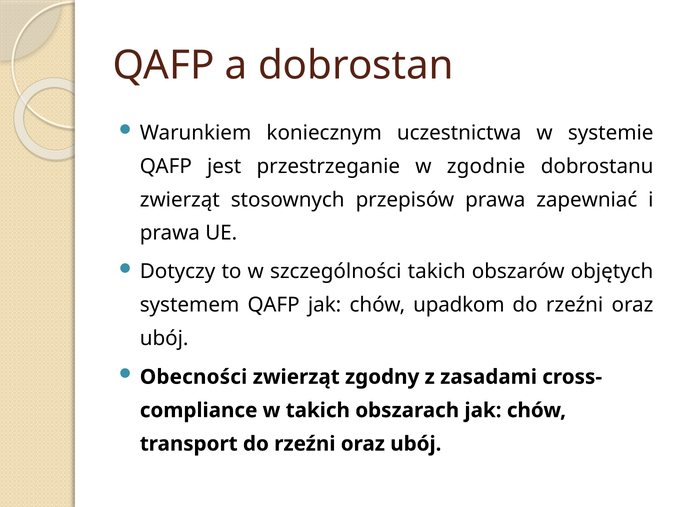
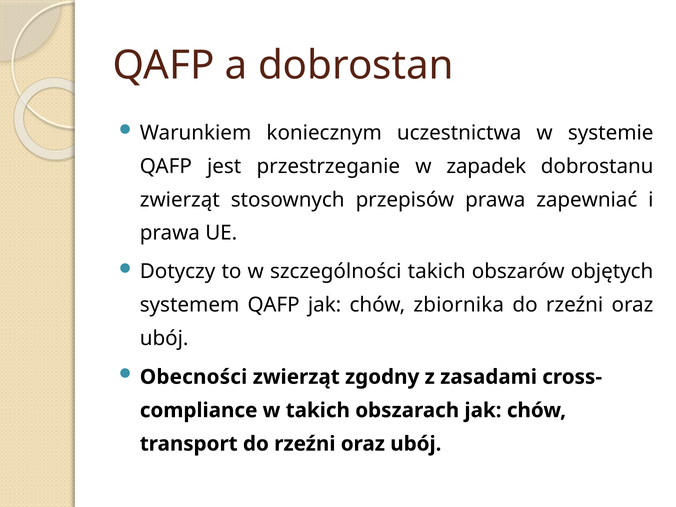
zgodnie: zgodnie -> zapadek (486, 166)
upadkom: upadkom -> zbiornika (459, 305)
